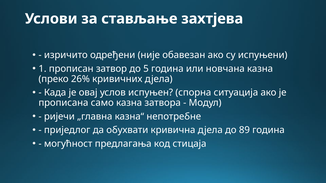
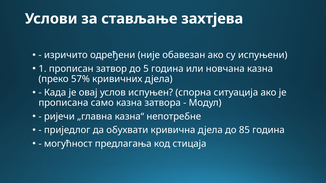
26%: 26% -> 57% (80, 79)
89: 89 -> 85 (244, 130)
